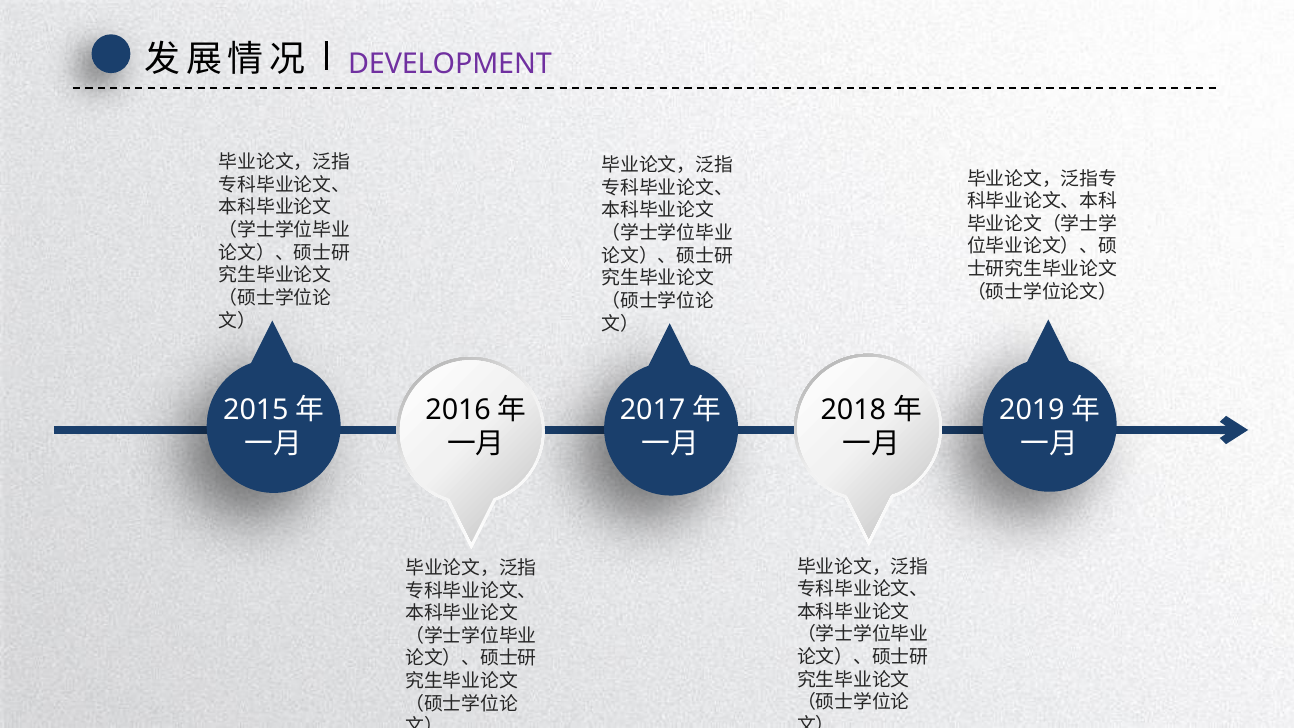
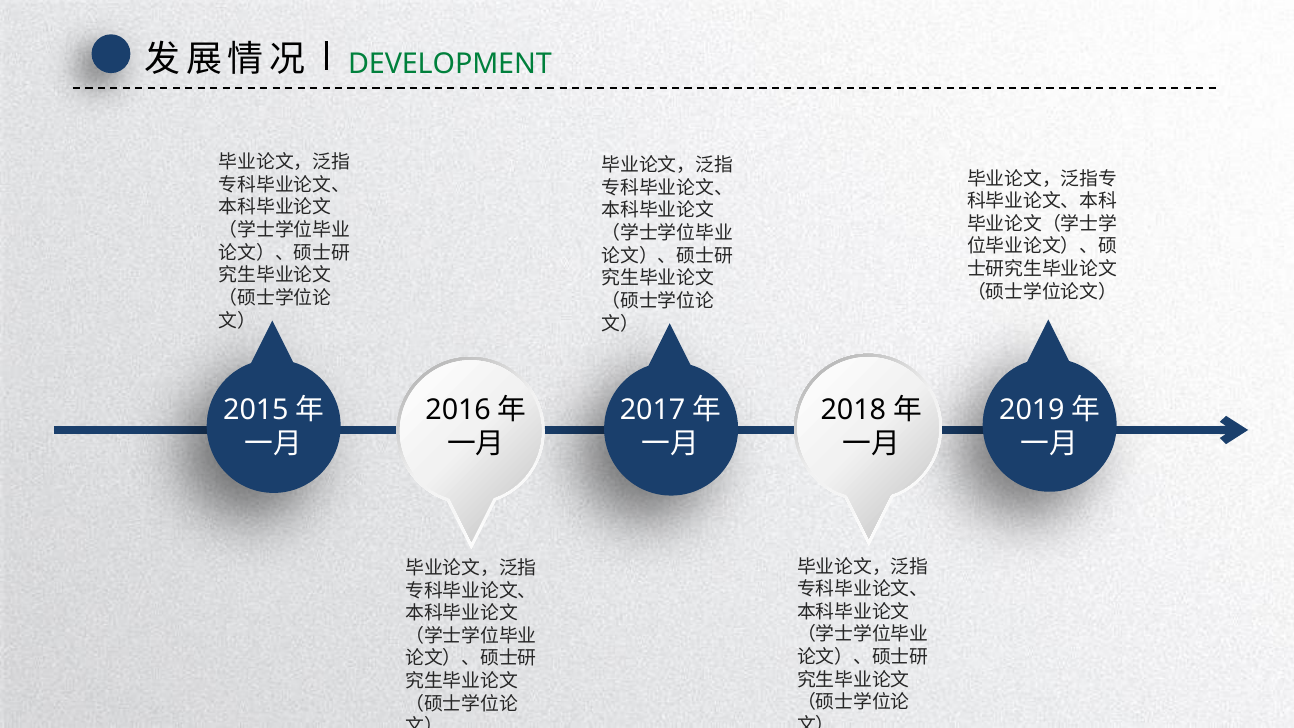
DEVELOPMENT colour: purple -> green (450, 64)
